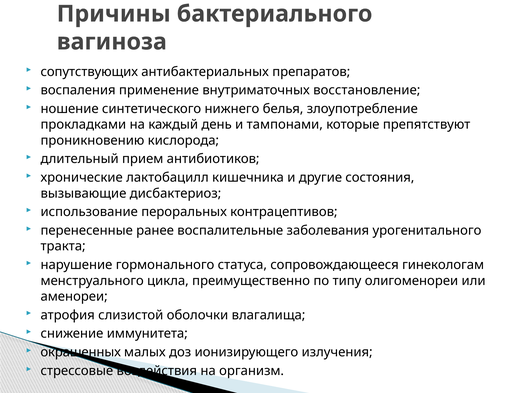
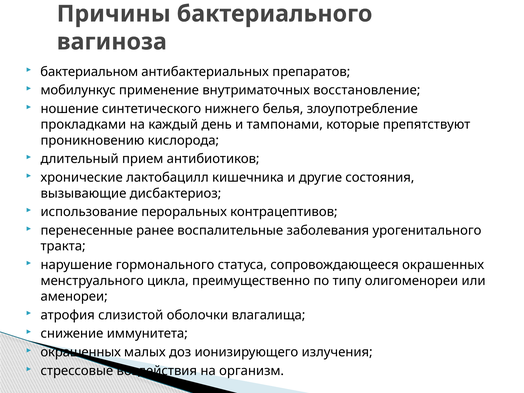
сопутствующих: сопутствующих -> бактериальном (89, 72)
воспаления: воспаления -> мобилункус (78, 90)
сопровождающееся гинекологам: гинекологам -> окрашенных (443, 265)
